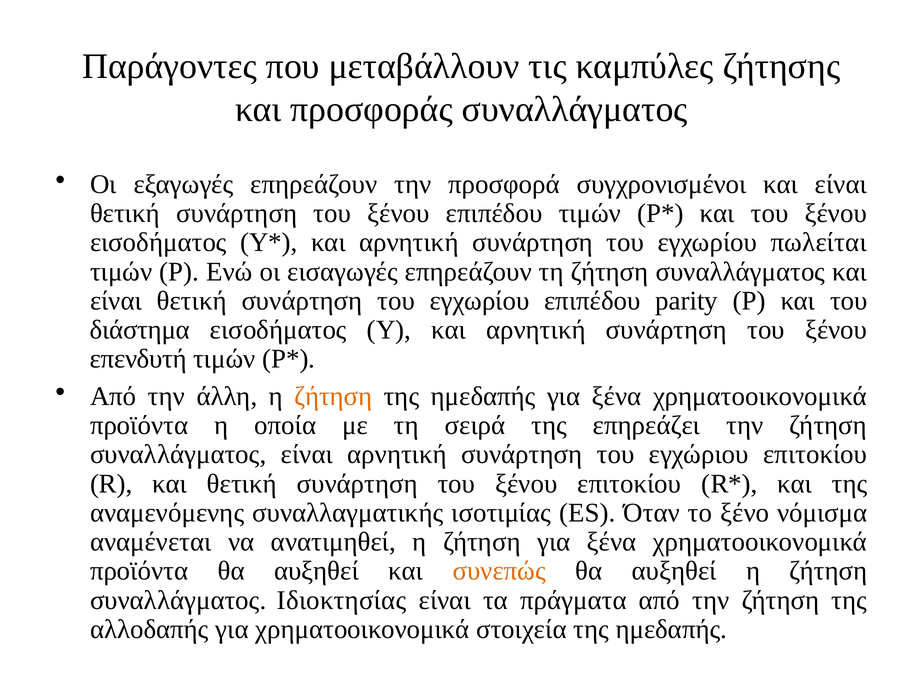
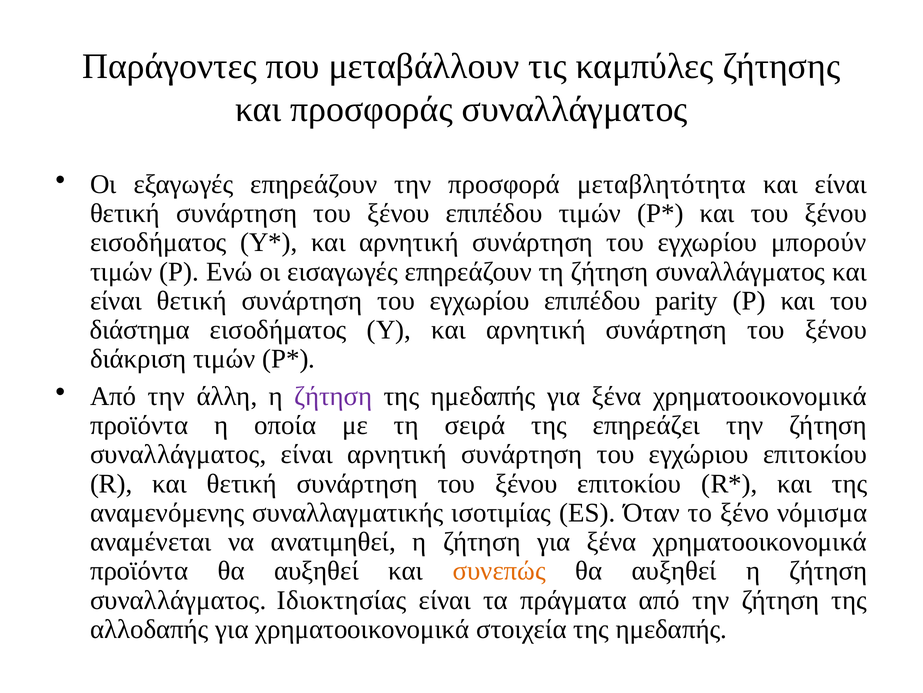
συγχρονισμένοι: συγχρονισμένοι -> μεταβλητότητα (661, 184)
πωλείται: πωλείται -> μπορούν (819, 242)
επενδυτή: επενδυτή -> διάκριση (138, 359)
ζήτηση colour: orange -> purple (333, 396)
